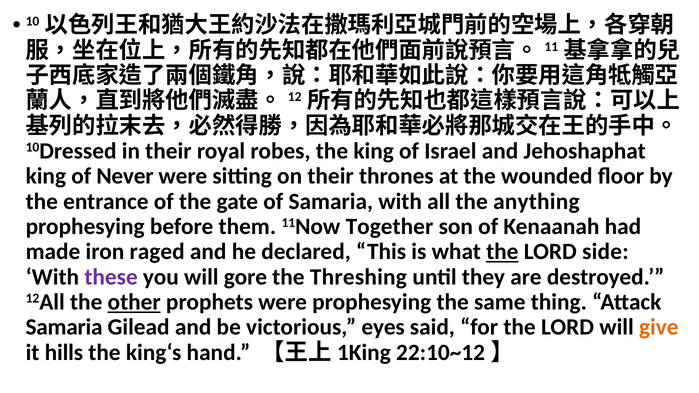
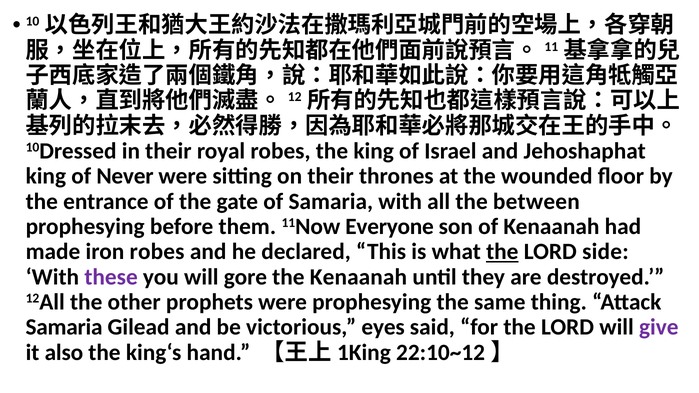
anything: anything -> between (536, 202)
Together: Together -> Everyone (390, 227)
iron raged: raged -> robes (157, 252)
the Threshing: Threshing -> Kenaanah (358, 277)
other underline: present -> none (134, 302)
give colour: orange -> purple (659, 327)
hills: hills -> also (64, 353)
